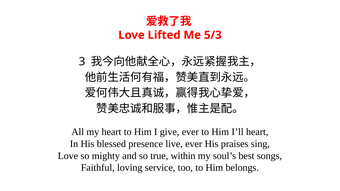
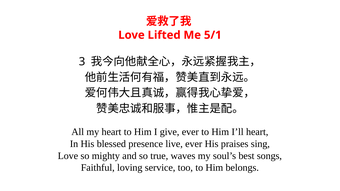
5/3: 5/3 -> 5/1 (213, 35)
within: within -> waves (183, 156)
